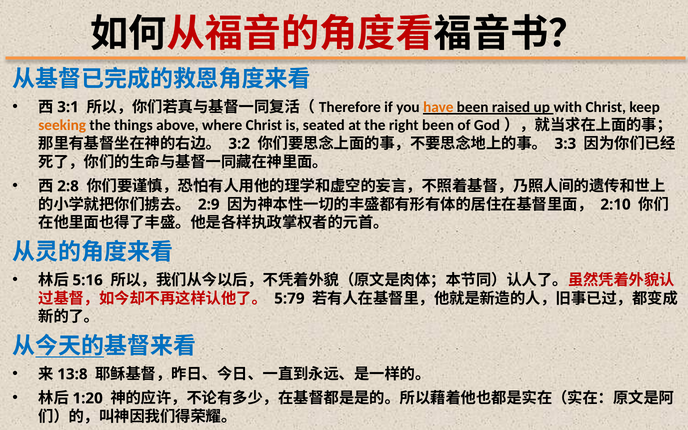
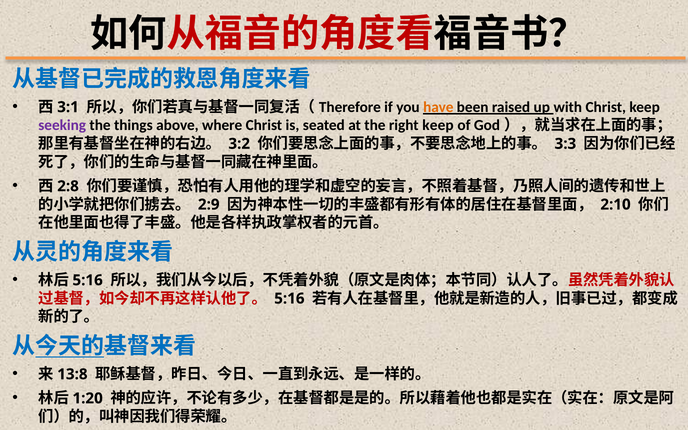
seeking colour: orange -> purple (62, 125)
right been: been -> keep (438, 125)
5:79: 5:79 -> 5:16 (289, 299)
